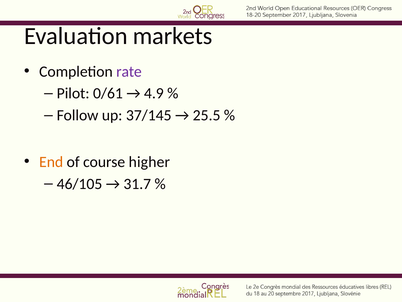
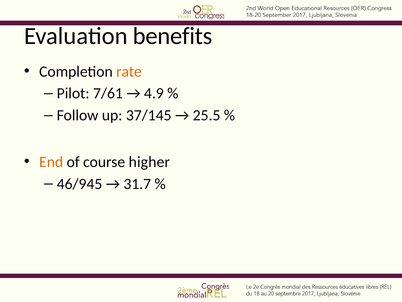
markets: markets -> benefits (173, 36)
rate colour: purple -> orange (129, 71)
0/61: 0/61 -> 7/61 (108, 93)
46/105: 46/105 -> 46/945 (80, 184)
